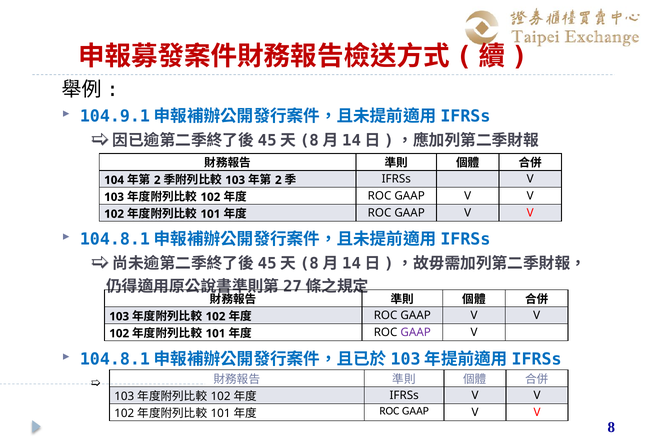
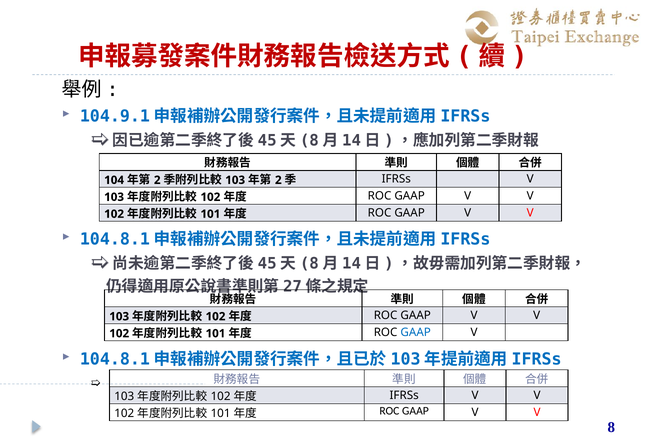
GAAP colour: purple -> blue (416, 332)
